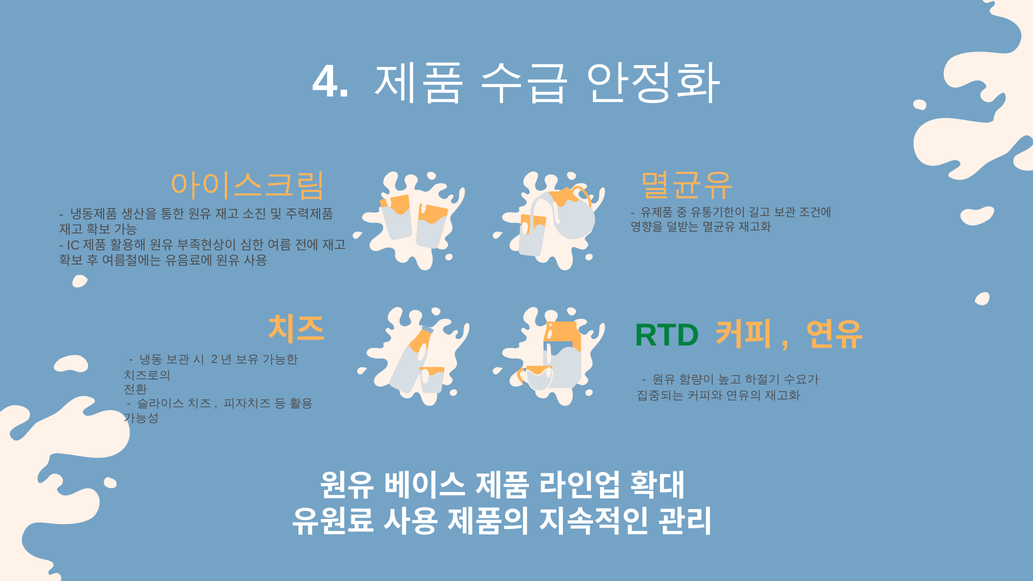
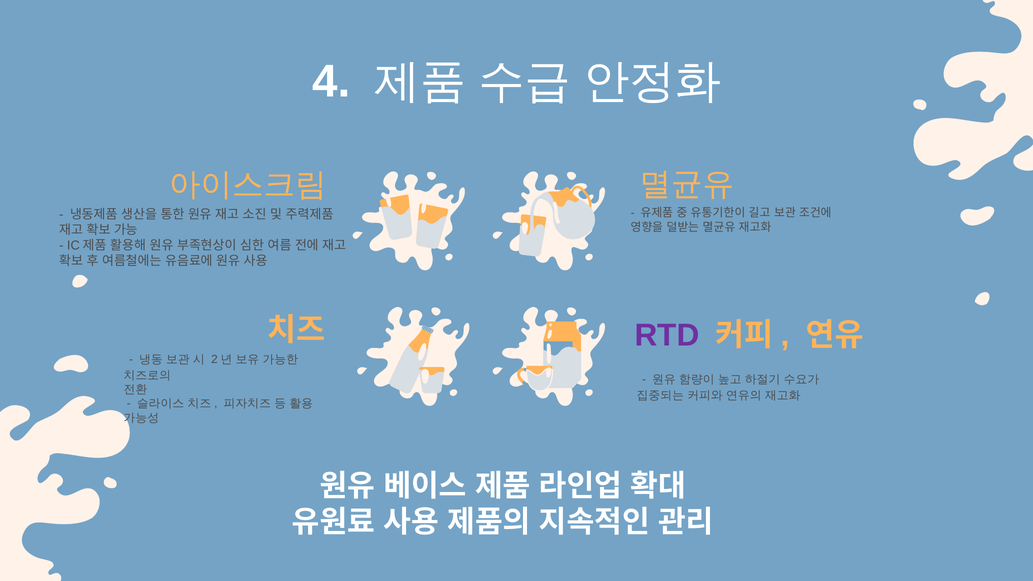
RTD colour: green -> purple (667, 336)
